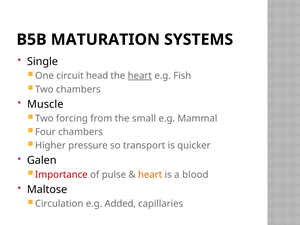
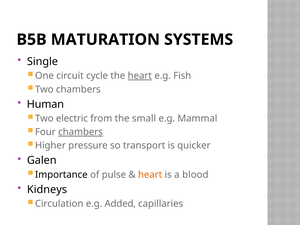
head: head -> cycle (97, 76)
Muscle: Muscle -> Human (45, 104)
forcing: forcing -> electric (72, 118)
chambers underline: none -> present (81, 132)
Importance colour: red -> black (61, 175)
Maltose: Maltose -> Kidneys (47, 189)
